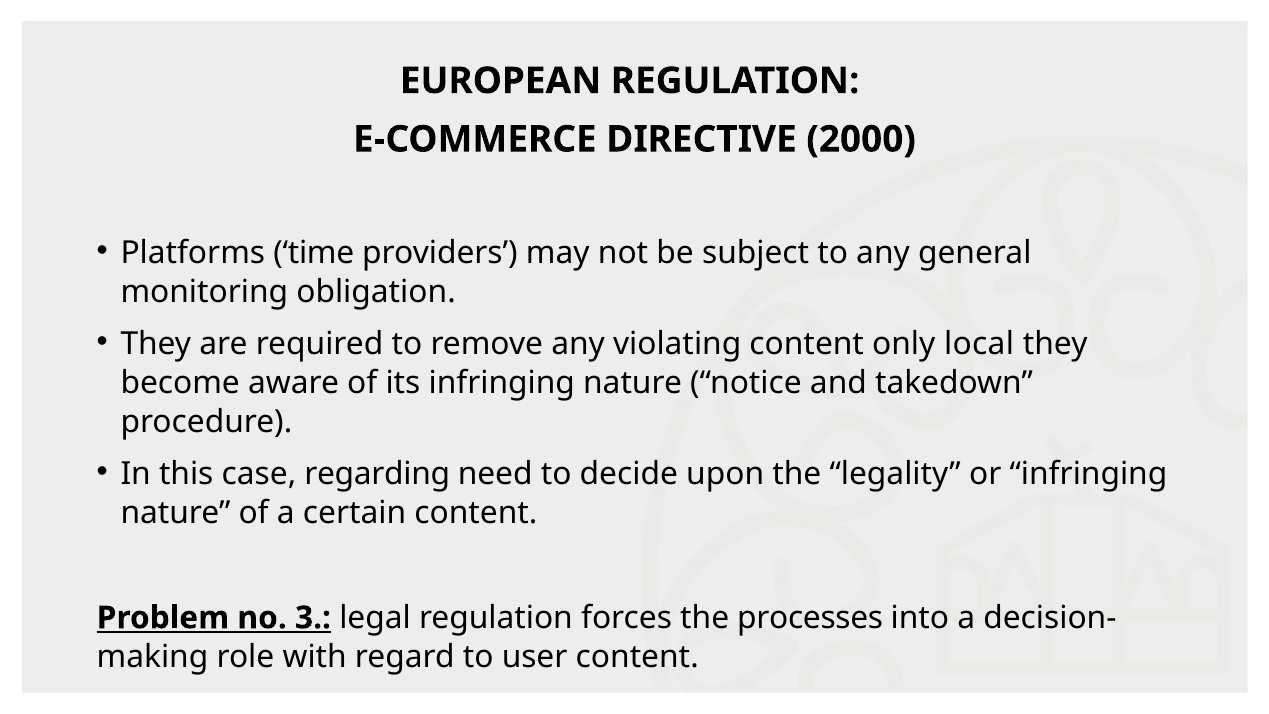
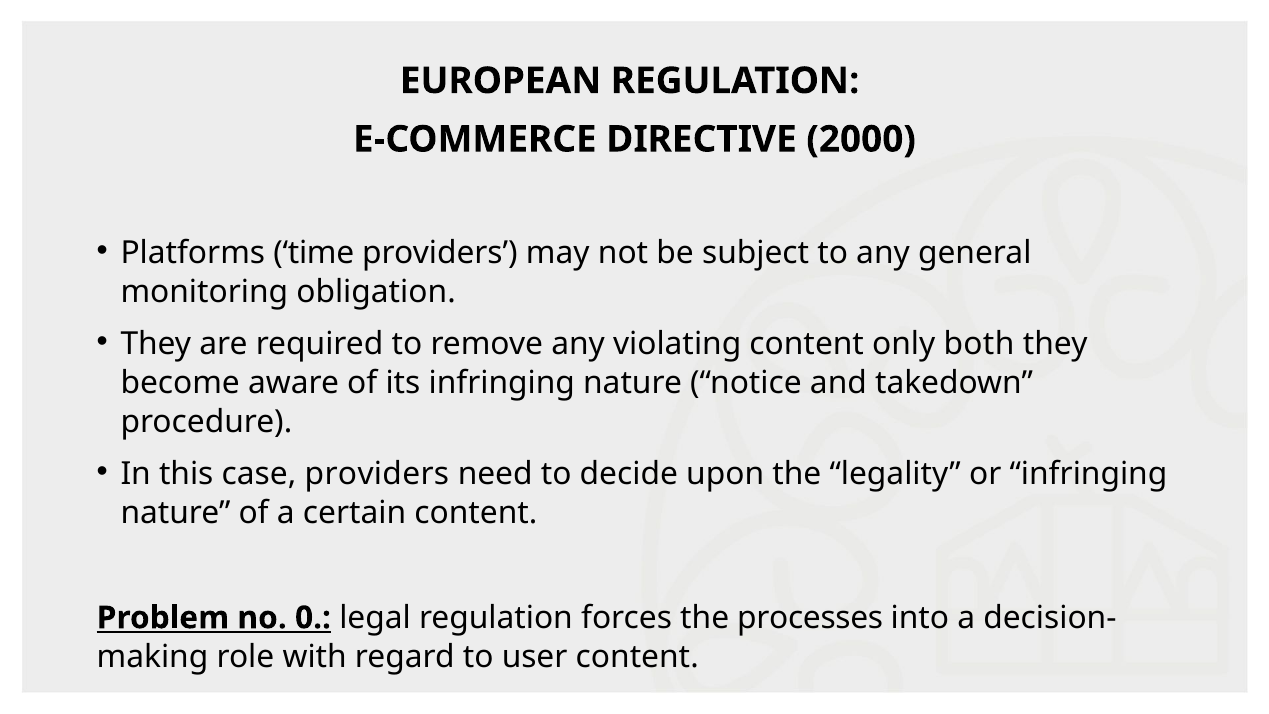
local: local -> both (979, 344)
case regarding: regarding -> providers (377, 474)
3: 3 -> 0 (313, 618)
